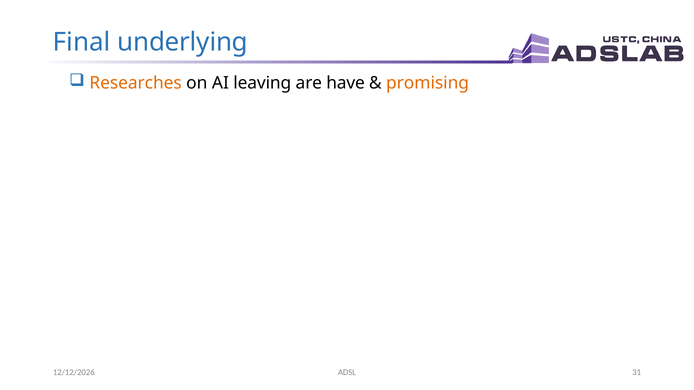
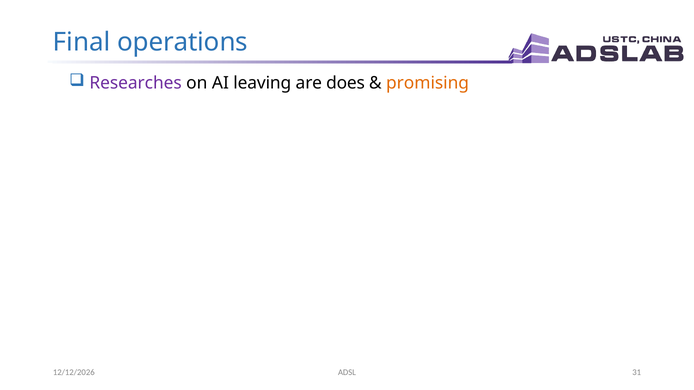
underlying: underlying -> operations (183, 42)
Researches colour: orange -> purple (136, 83)
have: have -> does (346, 83)
